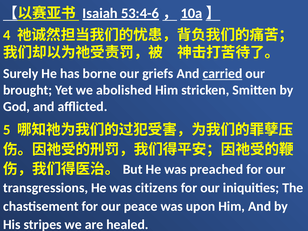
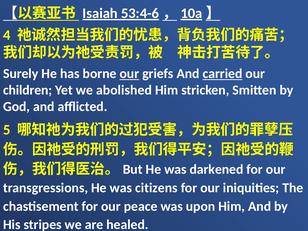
our underline: none -> present (129, 74)
brought: brought -> children (28, 90)
preached: preached -> darkened (217, 169)
